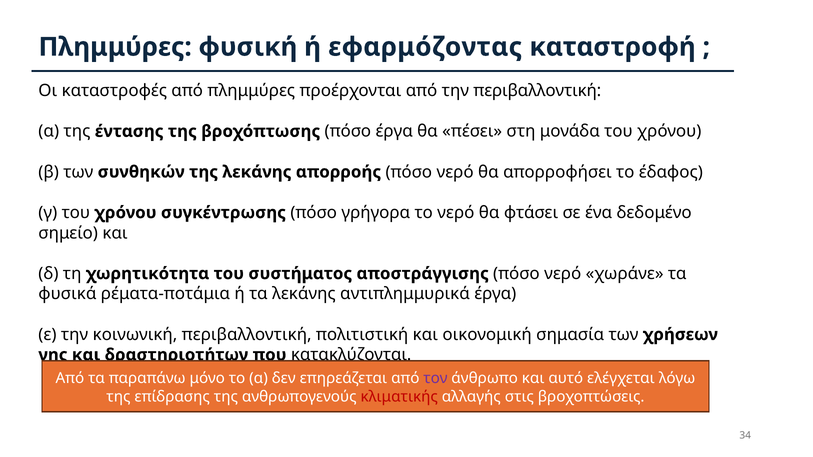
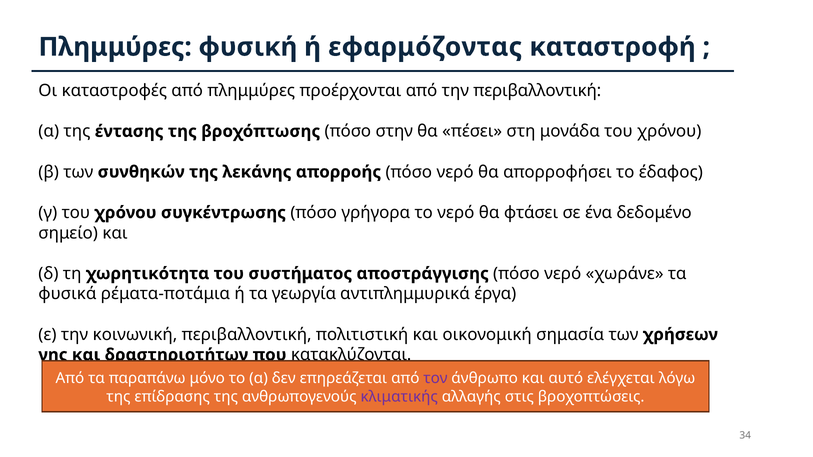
πόσο έργα: έργα -> στην (394, 131)
τα λεκάνης: λεκάνης -> γεωργία (304, 294)
κλιματικής colour: red -> purple (399, 397)
